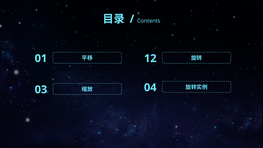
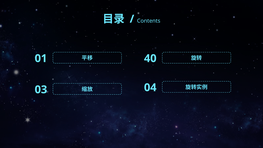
12: 12 -> 40 (150, 58)
